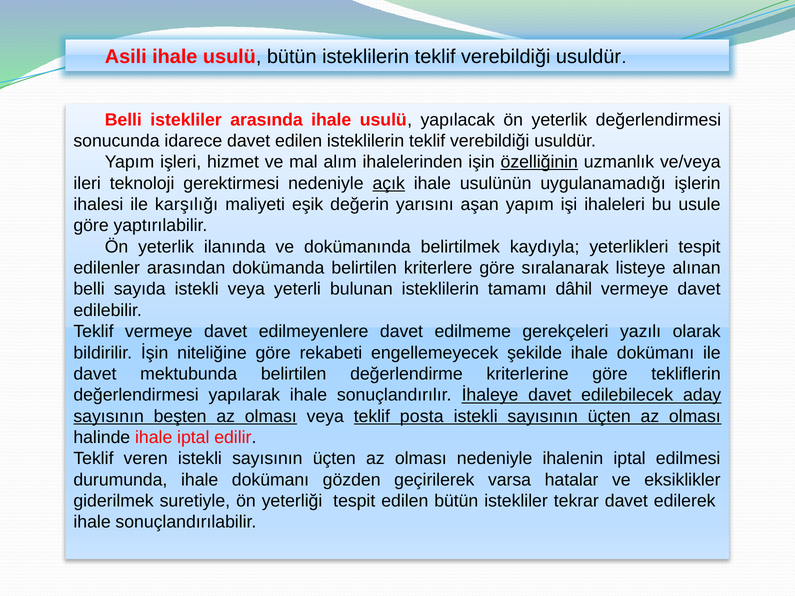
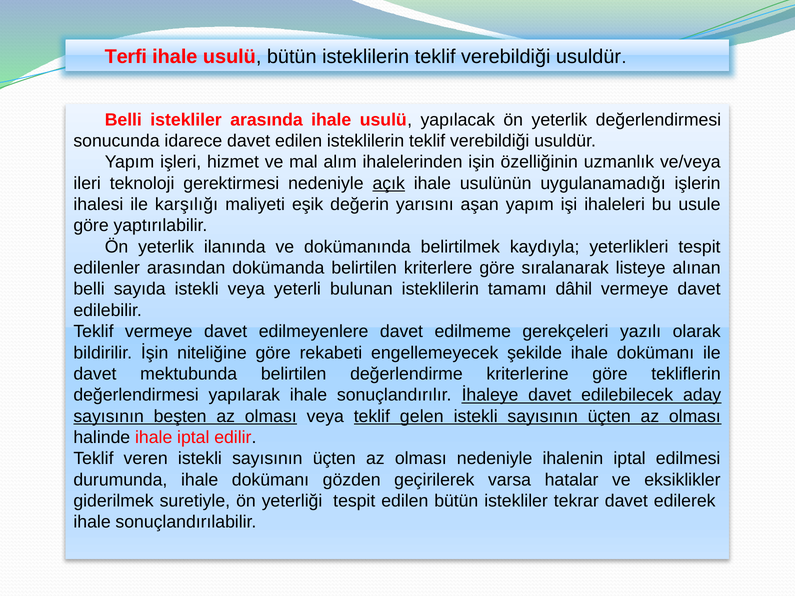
Asili: Asili -> Terfi (126, 57)
özelliğinin underline: present -> none (539, 162)
posta: posta -> gelen (422, 416)
